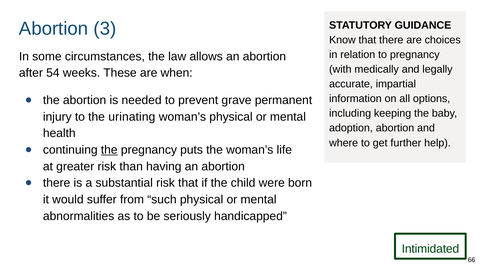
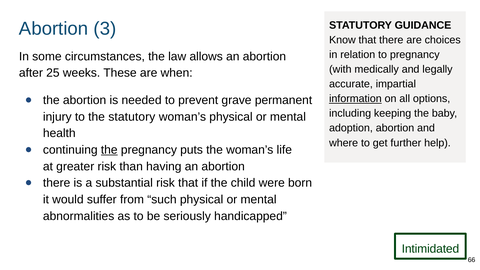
54: 54 -> 25 (53, 73)
information underline: none -> present (355, 99)
the urinating: urinating -> statutory (132, 117)
